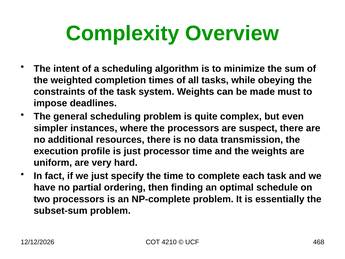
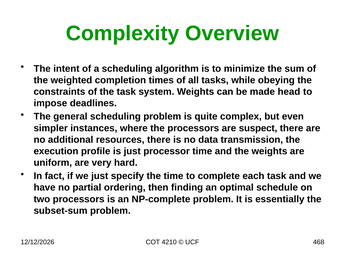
must: must -> head (289, 92)
